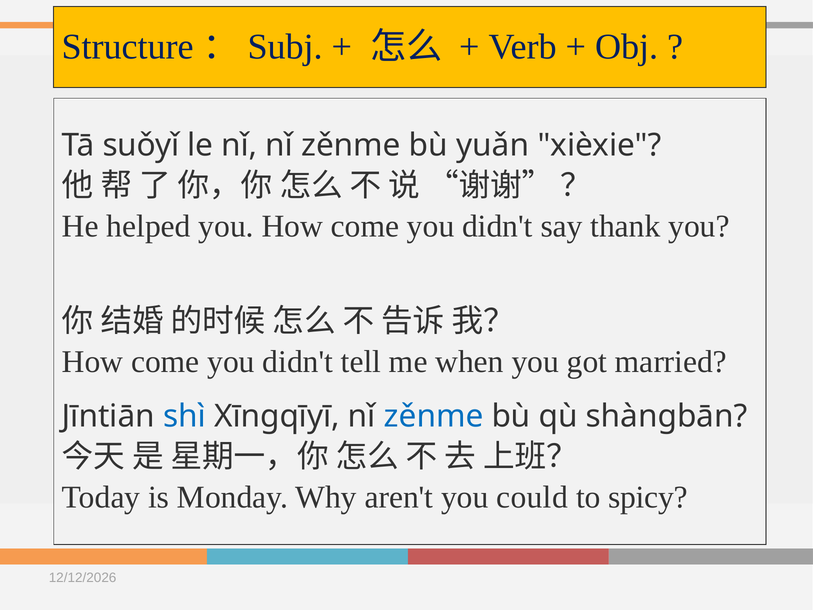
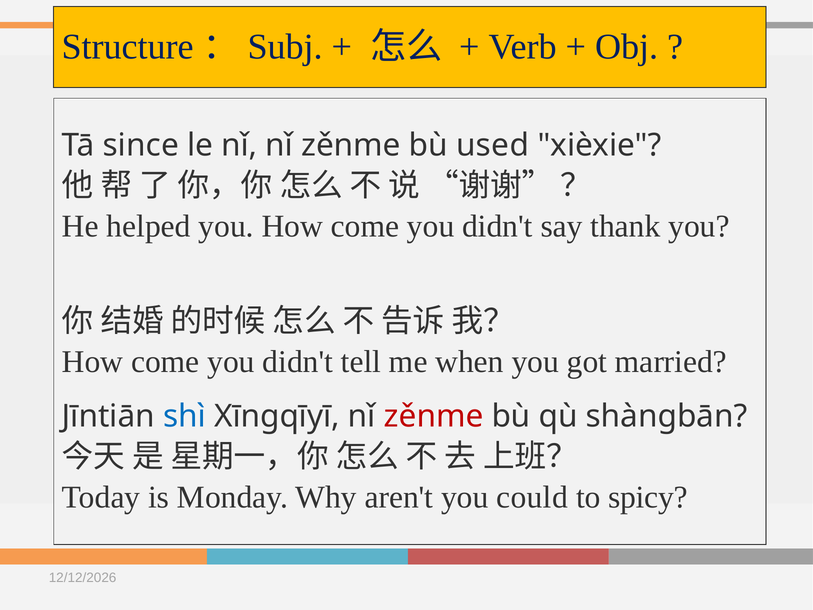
suǒyǐ: suǒyǐ -> since (141, 145)
yuǎn: yuǎn -> used (493, 145)
zěnme colour: blue -> red (434, 416)
